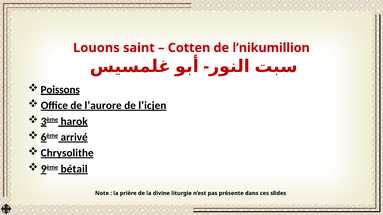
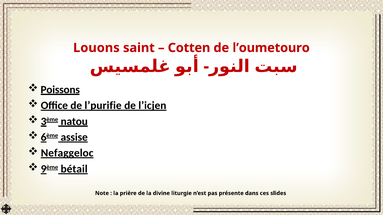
l’nikumillion: l’nikumillion -> l’oumetouro (271, 48)
l’aurore: l’aurore -> l’purifie (103, 106)
harok: harok -> natou (74, 122)
arrivé: arrivé -> assise (74, 137)
Chrysolithe: Chrysolithe -> Nefaggeloc (67, 153)
